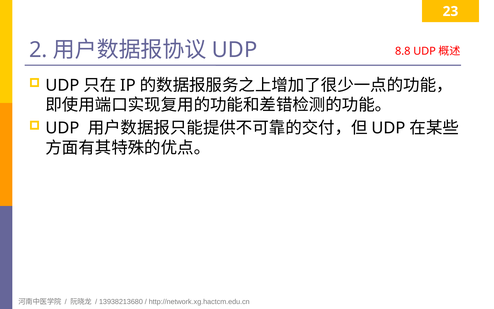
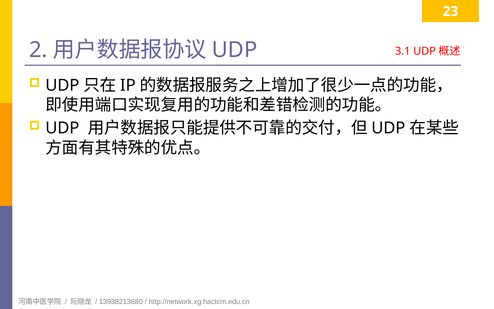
8.8: 8.8 -> 3.1 (403, 51)
